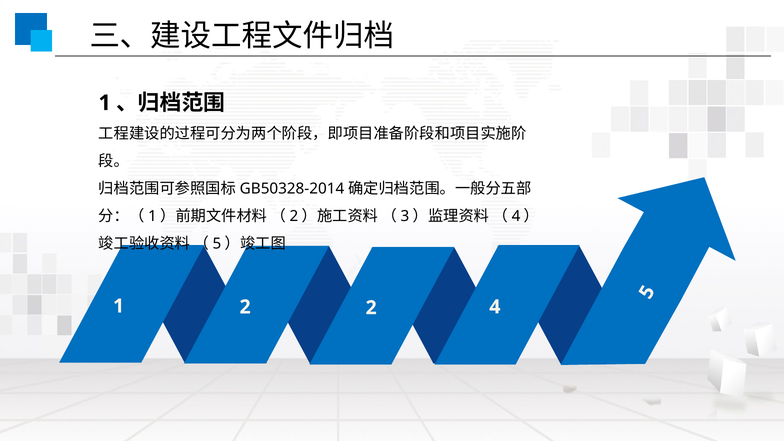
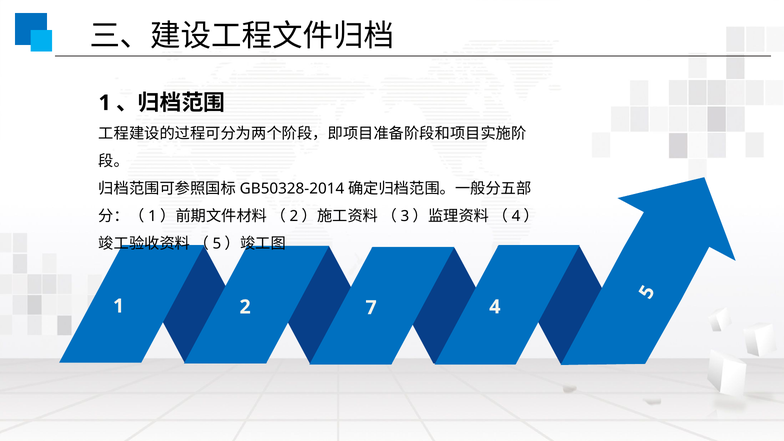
2 2: 2 -> 7 (371, 308)
